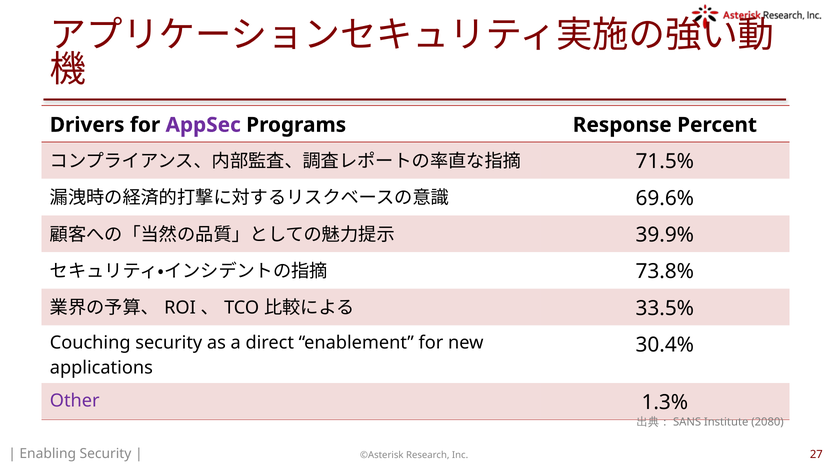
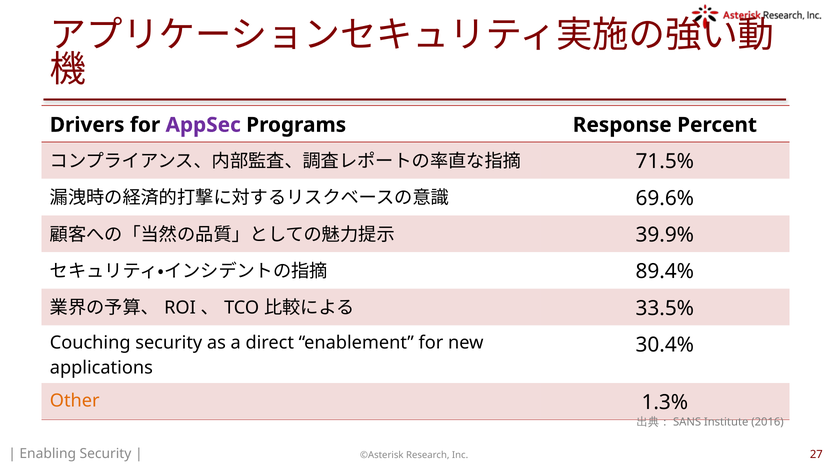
73.8%: 73.8% -> 89.4% (665, 272)
Other colour: purple -> orange (75, 401)
2080: 2080 -> 2016 (768, 423)
